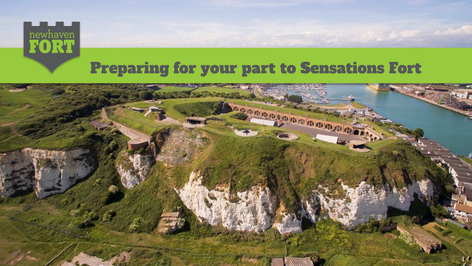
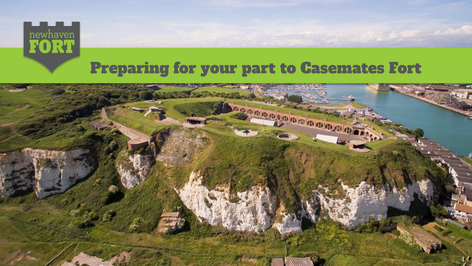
Sensations: Sensations -> Casemates (343, 69)
